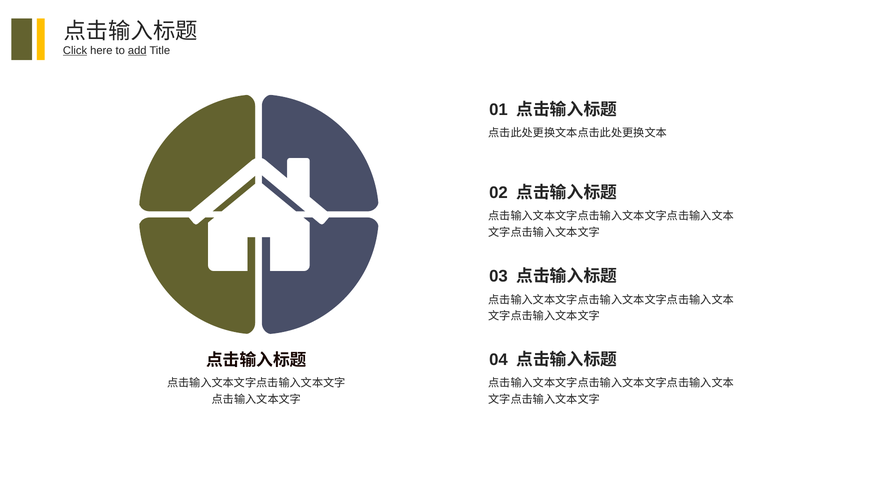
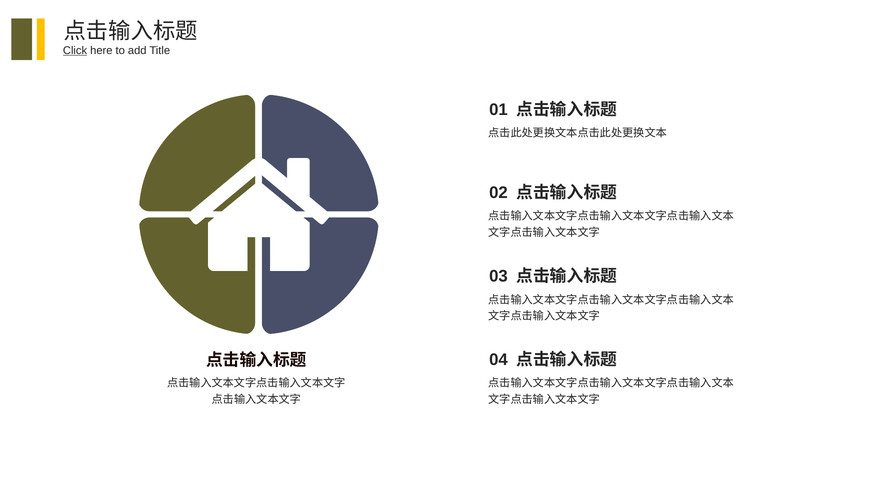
add underline: present -> none (137, 51)
